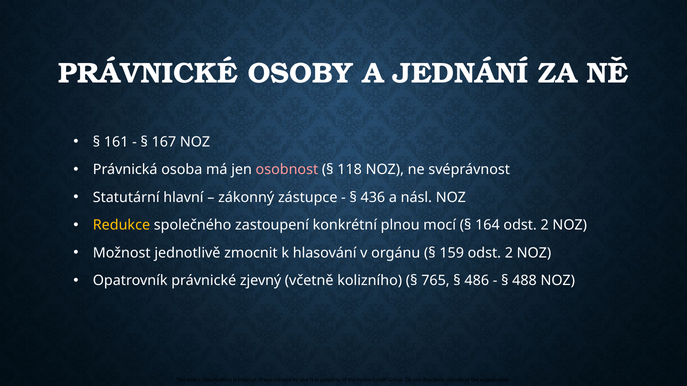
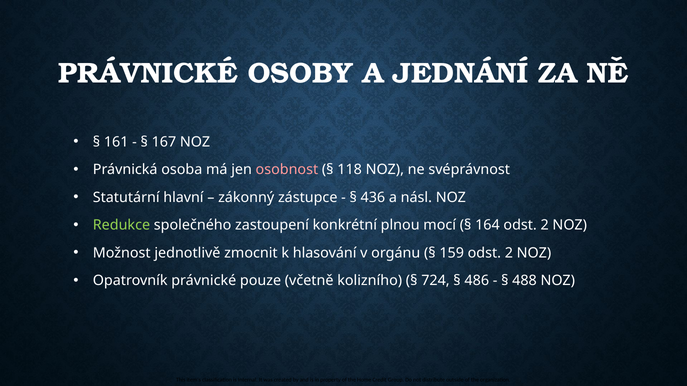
Redukce colour: yellow -> light green (121, 225)
zjevný: zjevný -> pouze (261, 281)
765: 765 -> 724 (435, 281)
